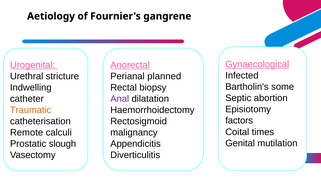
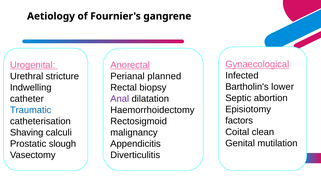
some: some -> lower (283, 87)
Traumatic colour: orange -> blue (31, 110)
times: times -> clean (263, 132)
Remote: Remote -> Shaving (27, 132)
